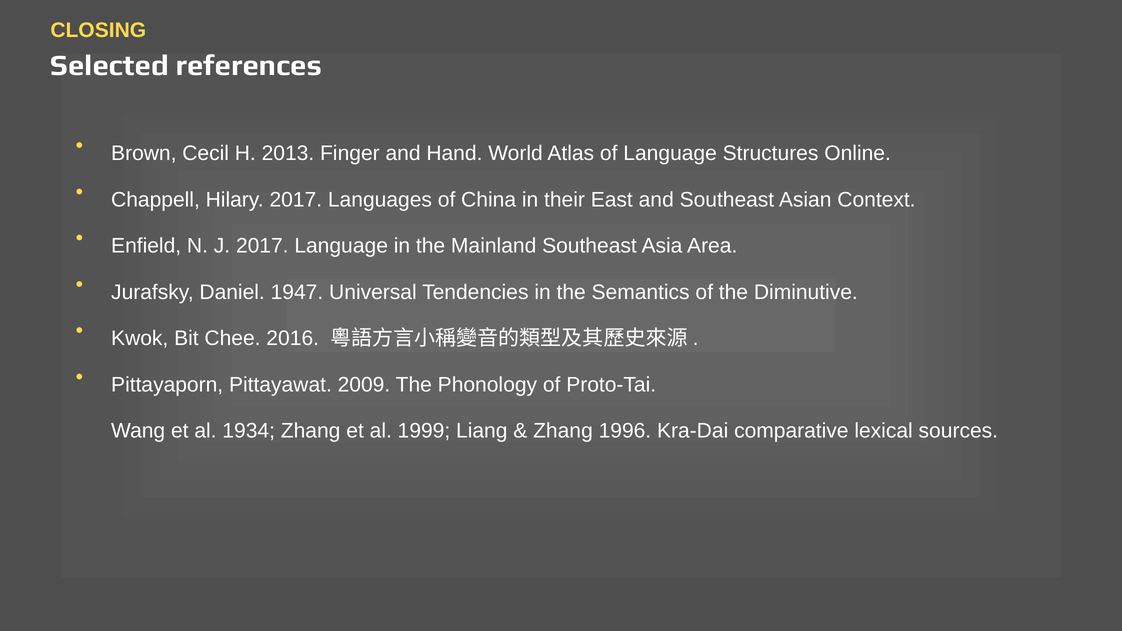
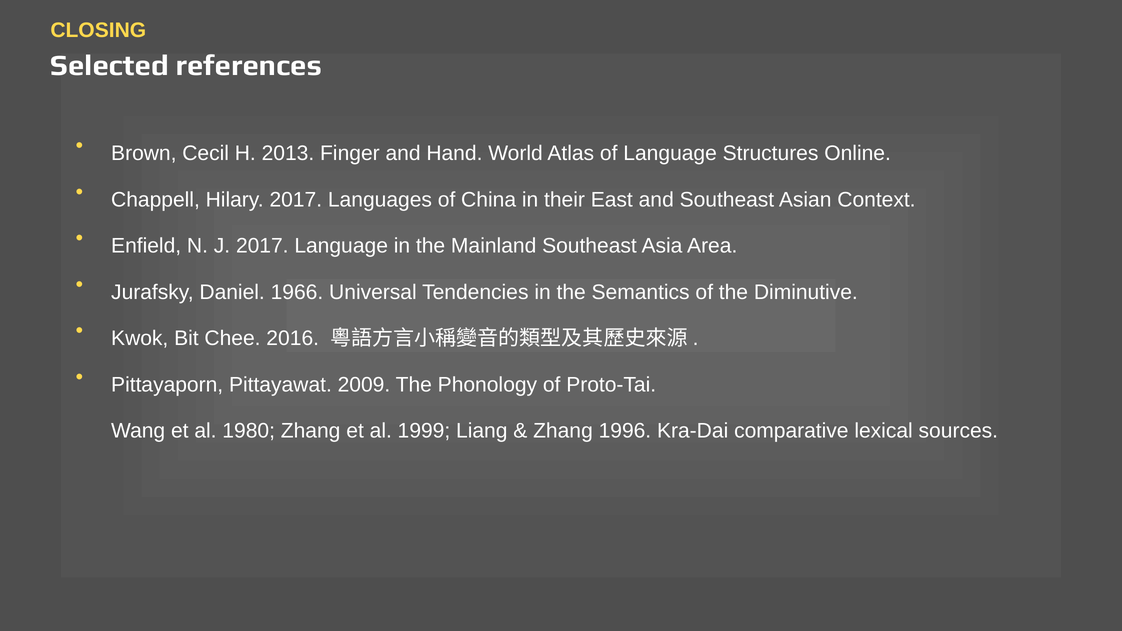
1947: 1947 -> 1966 (297, 292)
1934: 1934 -> 1980 (249, 431)
